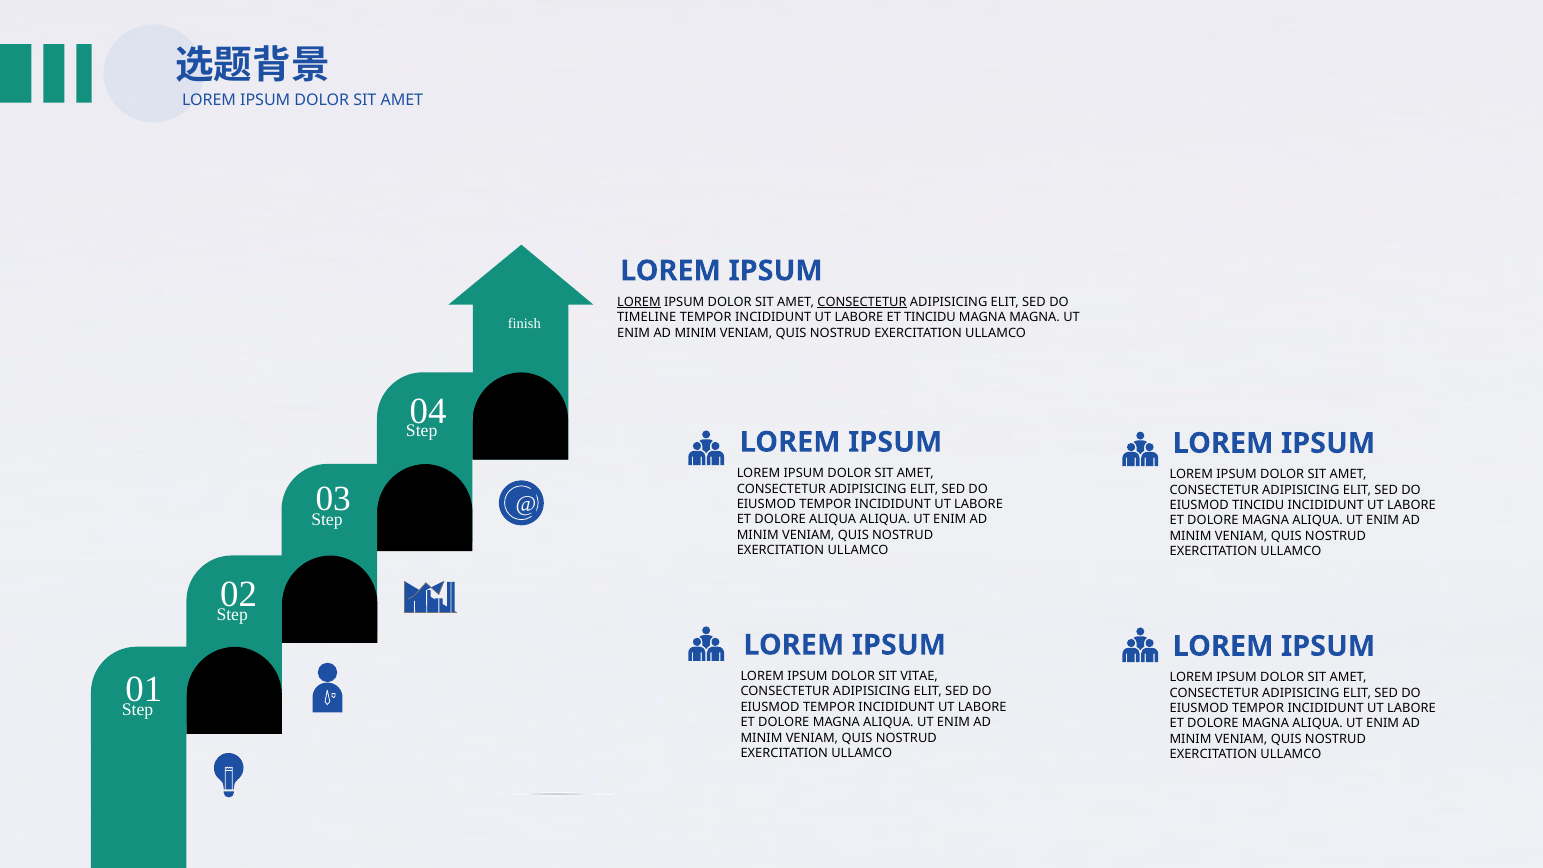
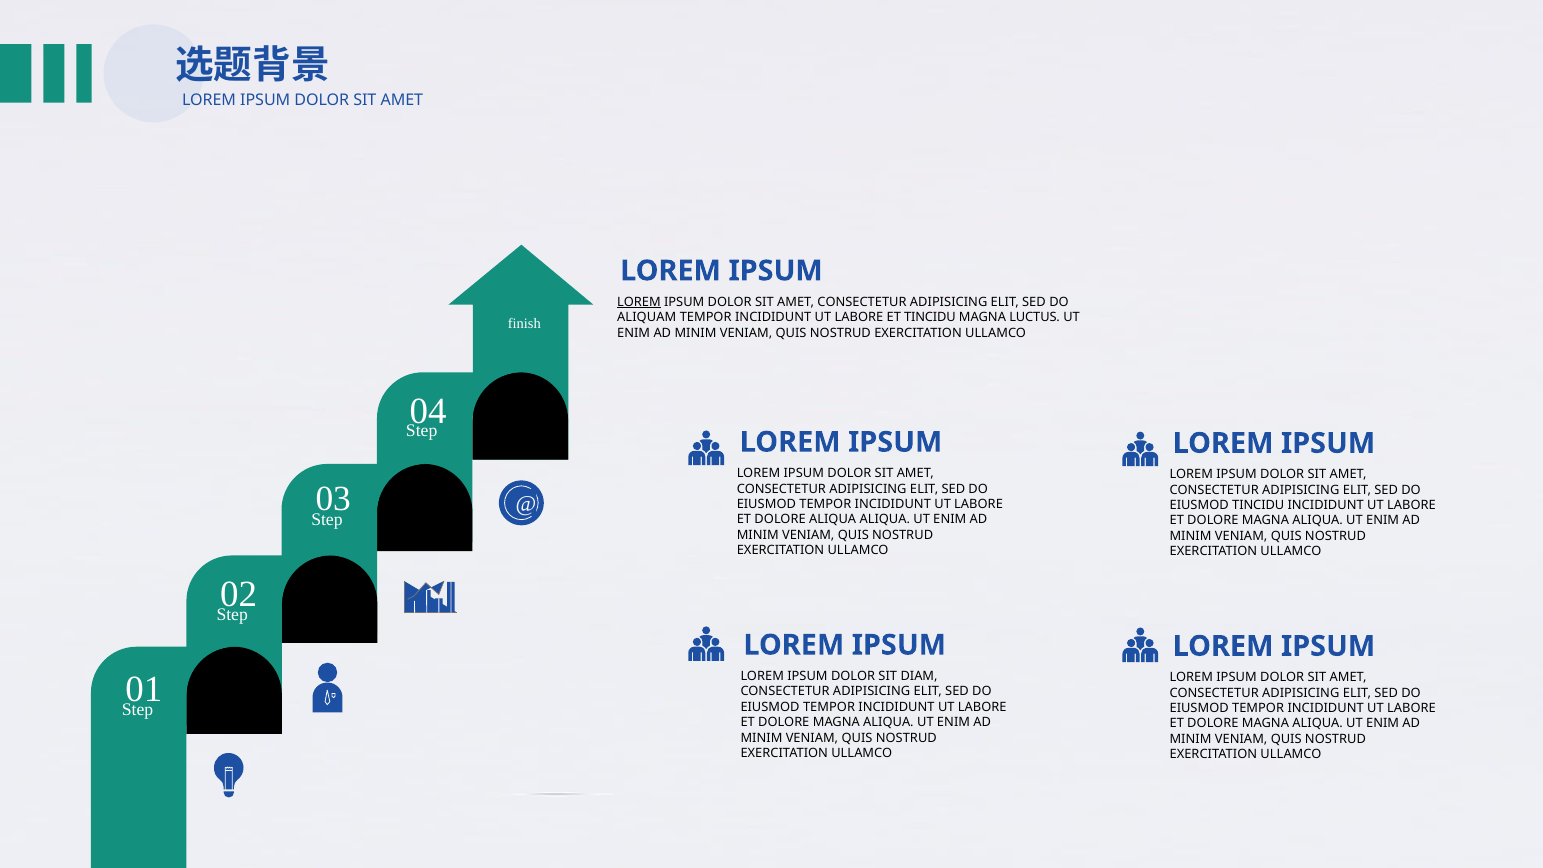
CONSECTETUR underline: present -> none (862, 302)
TIMELINE: TIMELINE -> ALIQUAM (647, 317)
MAGNA MAGNA: MAGNA -> LUCTUS (1035, 317)
VITAE: VITAE -> DIAM (919, 676)
